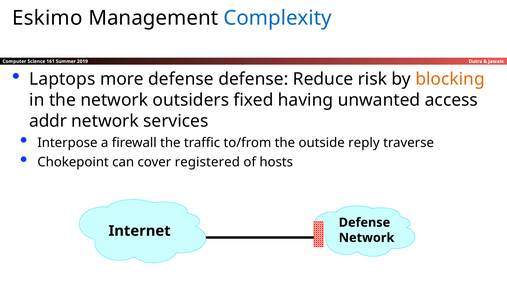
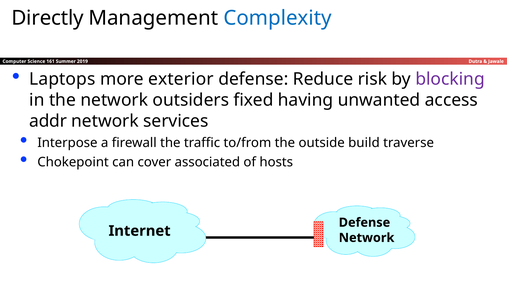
Eskimo: Eskimo -> Directly (48, 18)
more defense: defense -> exterior (181, 79)
blocking colour: orange -> purple (450, 79)
reply: reply -> build (364, 143)
registered: registered -> associated (207, 162)
